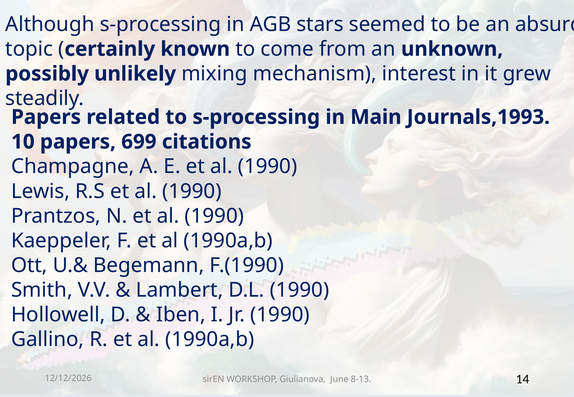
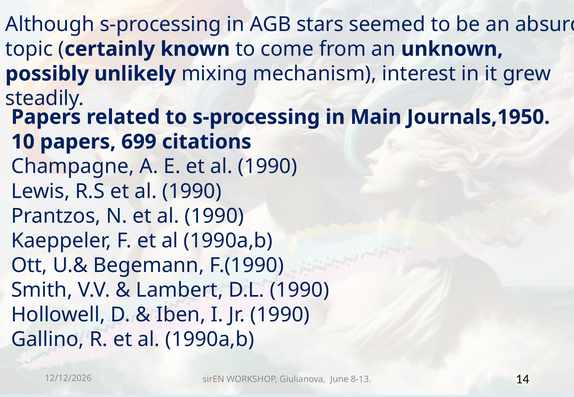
Journals,1993: Journals,1993 -> Journals,1950 (478, 117)
